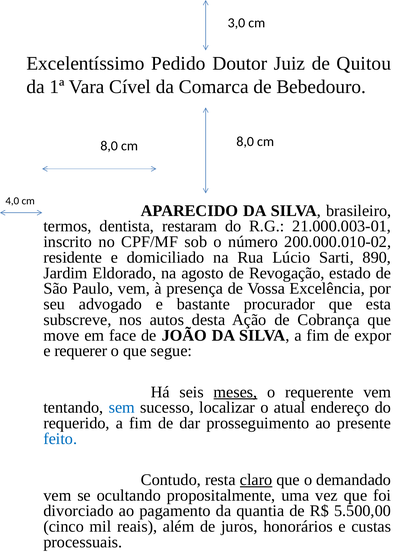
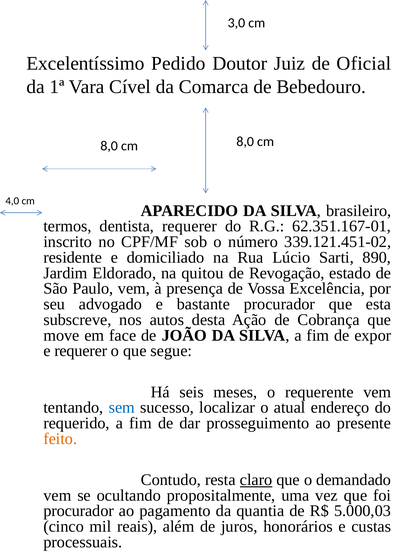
Quitou: Quitou -> Oficial (364, 64)
dentista restaram: restaram -> requerer (189, 226)
21.000.003-01: 21.000.003-01 -> 62.351.167-01 (342, 226)
200.000.010-02: 200.000.010-02 -> 339.121.451-02 (338, 242)
agosto: agosto -> quitou (202, 273)
meses underline: present -> none (235, 392)
feito colour: blue -> orange (60, 439)
divorciado: divorciado -> procurador (79, 511)
5.500,00: 5.500,00 -> 5.000,03 (363, 511)
